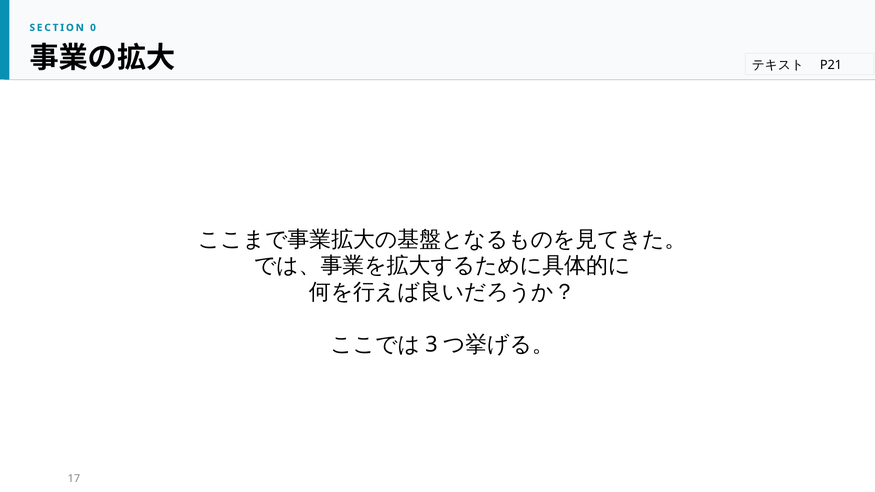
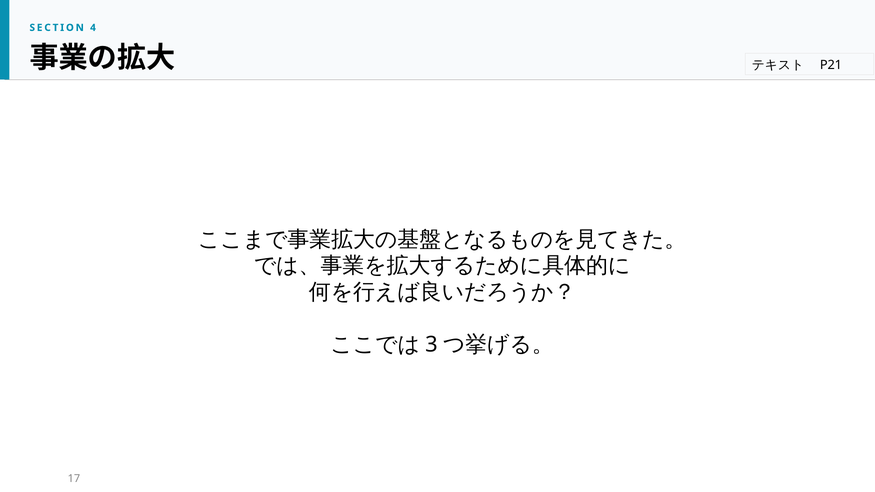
0: 0 -> 4 (93, 28)
